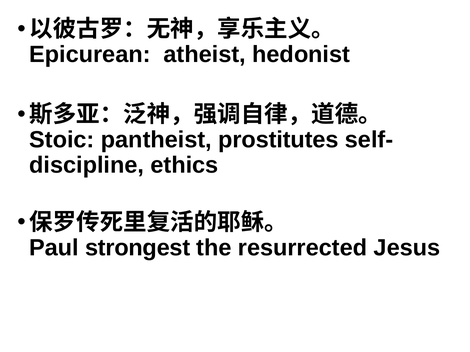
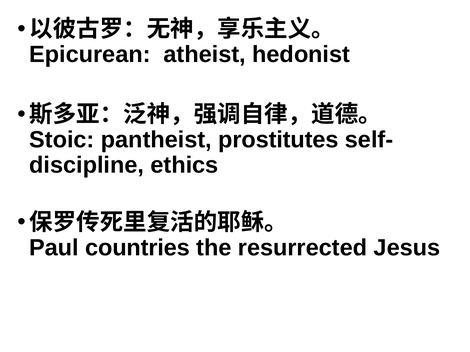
strongest: strongest -> countries (138, 248)
